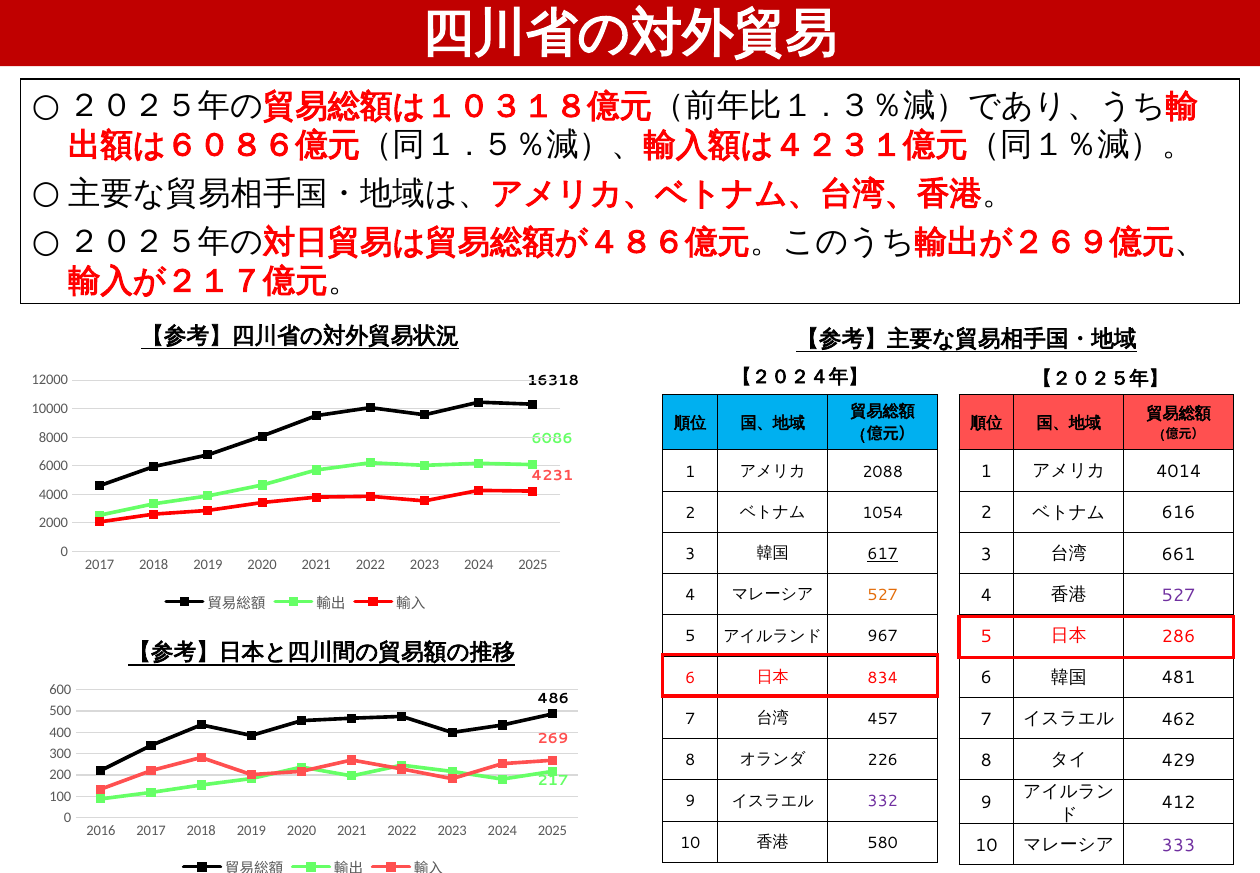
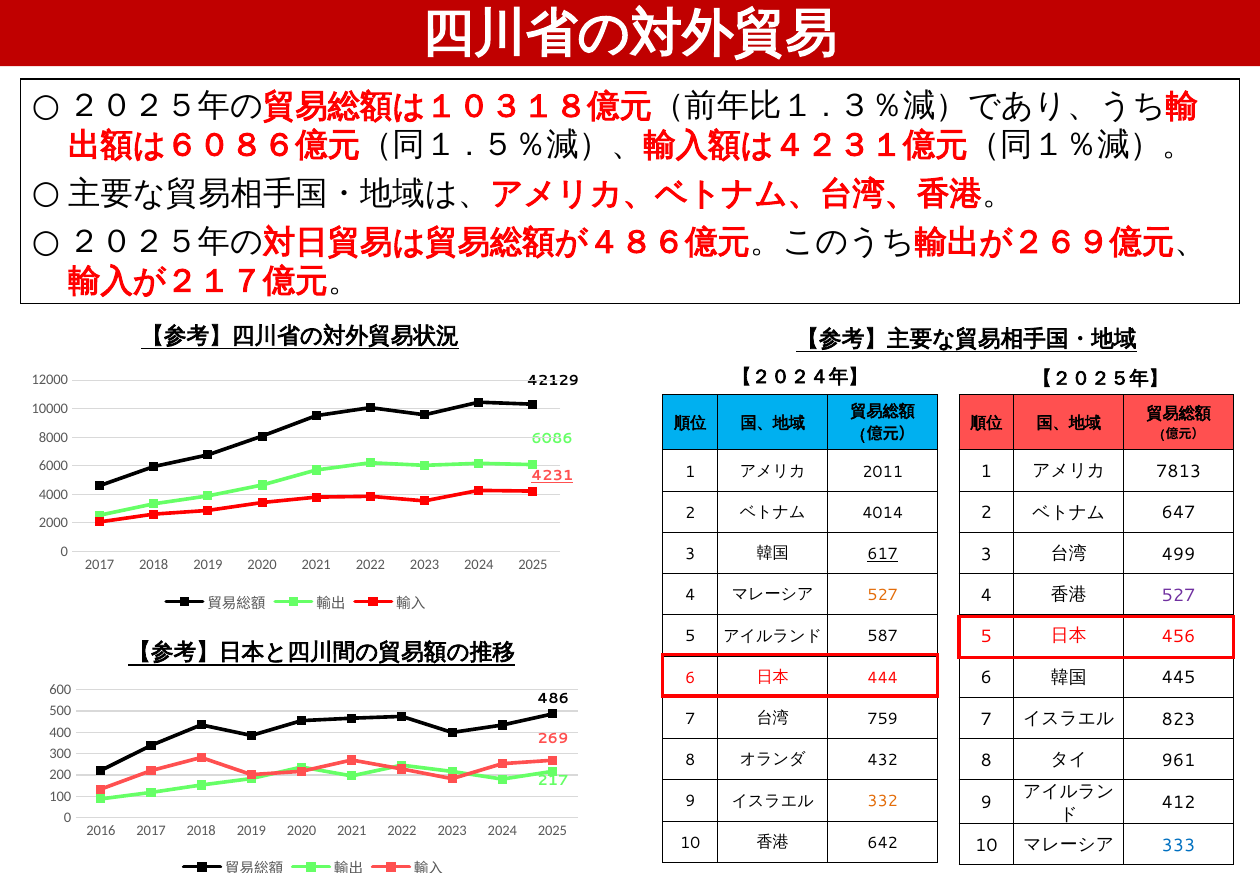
16318: 16318 -> 42129 (553, 381)
4014: 4014 -> 7813 (1179, 471)
2088: 2088 -> 2011 (883, 471)
4231 underline: none -> present (552, 475)
616: 616 -> 647 (1179, 513)
1054: 1054 -> 4014 (883, 513)
661: 661 -> 499 (1179, 554)
286: 286 -> 456 (1179, 636)
967: 967 -> 587 (883, 636)
481: 481 -> 445 (1179, 678)
834: 834 -> 444 (883, 677)
462: 462 -> 823 (1179, 719)
457: 457 -> 759 (883, 719)
429: 429 -> 961 (1179, 760)
226: 226 -> 432 (883, 760)
332 colour: purple -> orange (883, 801)
580: 580 -> 642 (883, 842)
333 colour: purple -> blue (1179, 845)
